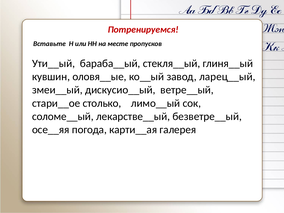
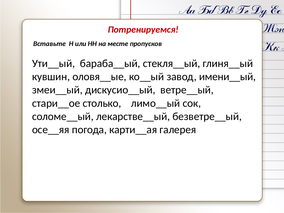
ларец__ый: ларец__ый -> имени__ый (227, 77)
